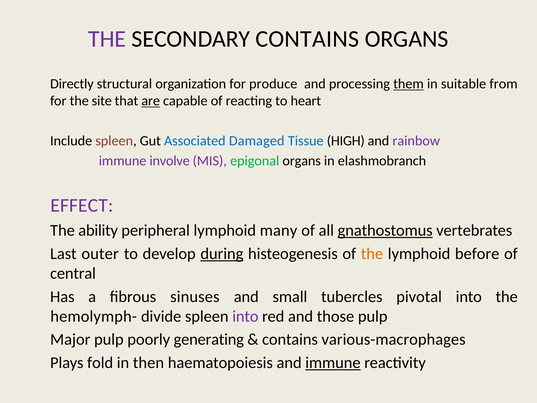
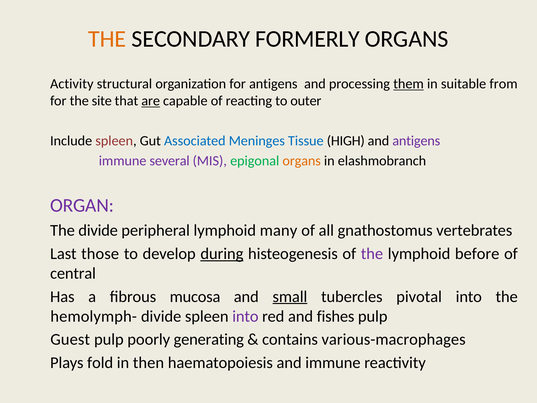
THE colour: purple -> orange (107, 39)
SECONDARY CONTAINS: CONTAINS -> FORMERLY (308, 39)
Directly: Directly -> Activity (72, 84)
for produce: produce -> antigens (273, 84)
heart: heart -> outer (306, 101)
Damaged: Damaged -> Meninges (257, 141)
and rainbow: rainbow -> antigens (416, 141)
involve: involve -> several (170, 161)
organs colour: black -> orange (302, 161)
EFFECT: EFFECT -> ORGAN (82, 205)
The ability: ability -> divide (98, 230)
gnathostomus underline: present -> none (385, 230)
outer: outer -> those (100, 253)
the colour: orange -> purple (372, 253)
sinuses: sinuses -> mucosa (195, 296)
small underline: none -> present (290, 296)
those: those -> fishes (336, 316)
Major: Major -> Guest (70, 339)
immune underline: present -> none (333, 363)
